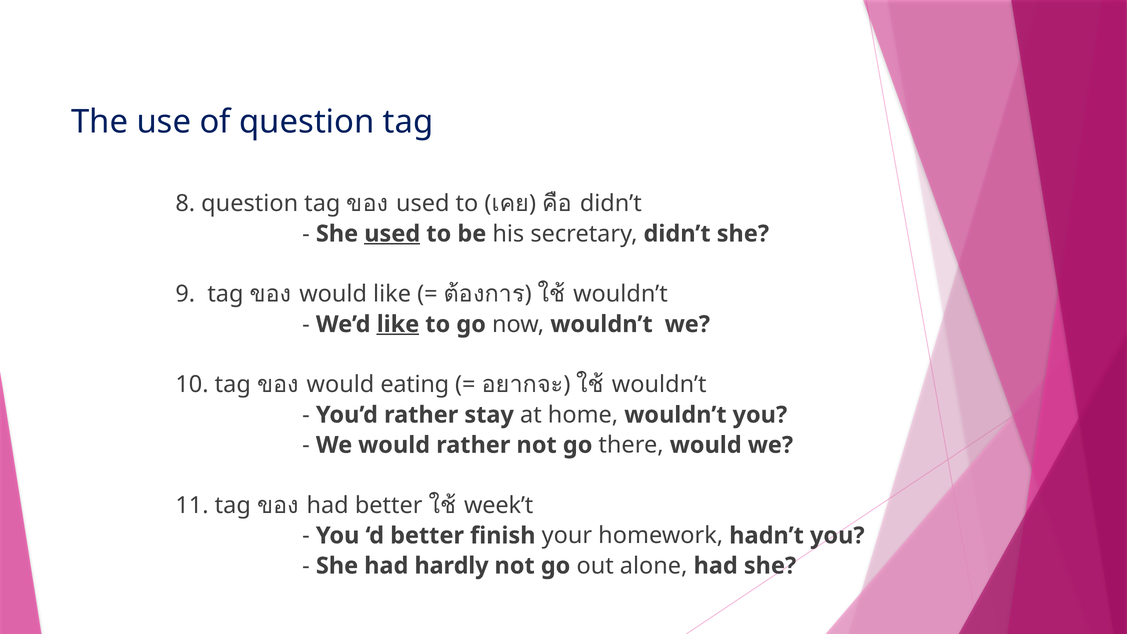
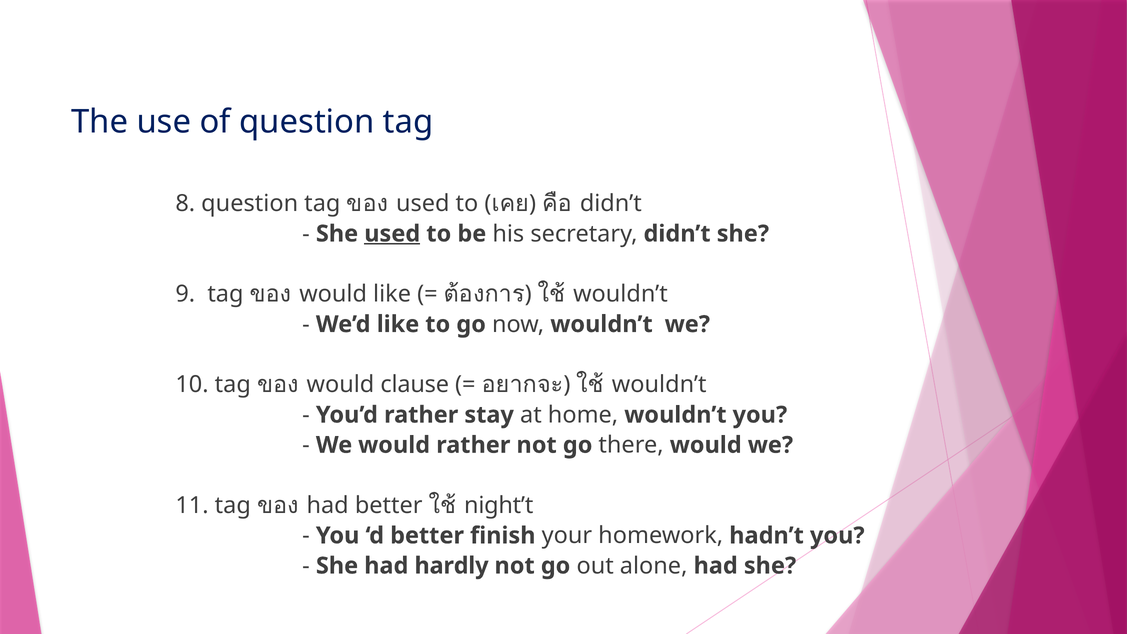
like underline: present -> none (398, 324)
eating: eating -> clause (415, 385)
week’t: week’t -> night’t (499, 505)
